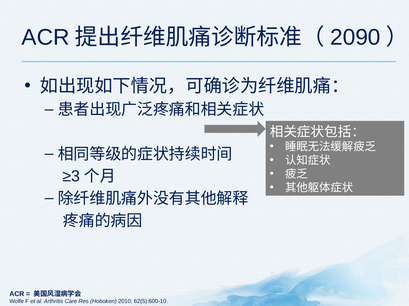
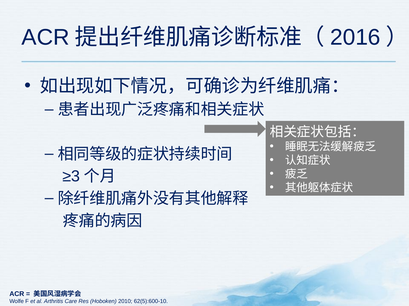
2090: 2090 -> 2016 (355, 37)
